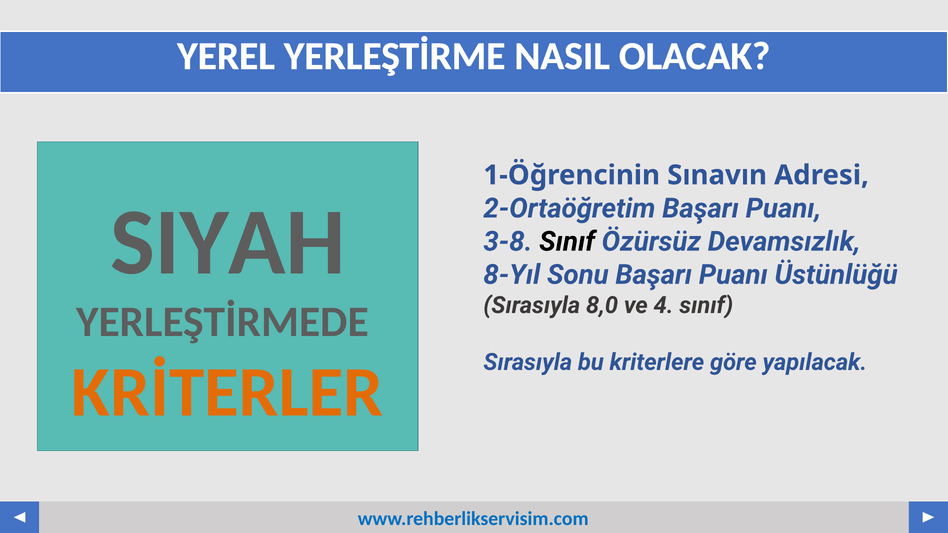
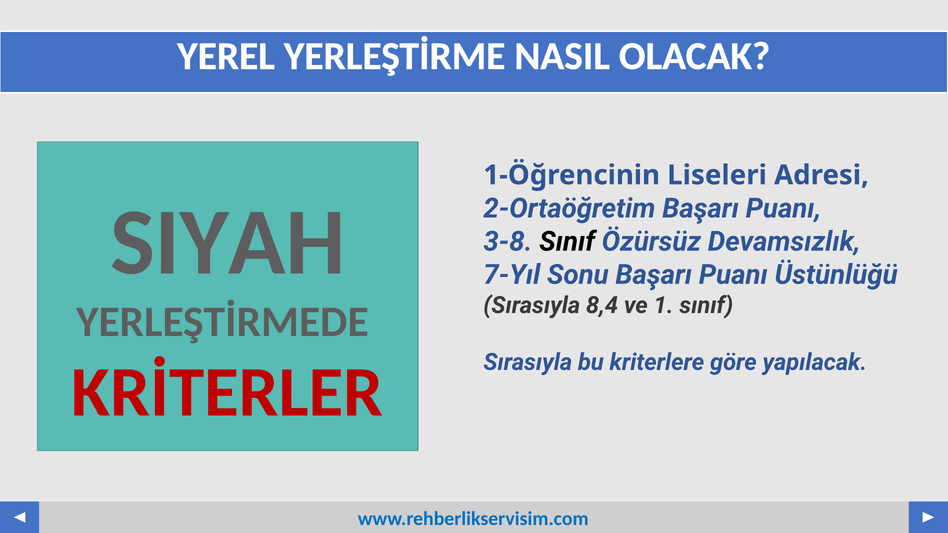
Sınavın: Sınavın -> Liseleri (717, 175)
8-Yıl: 8-Yıl -> 7-Yıl (512, 275)
8,0: 8,0 -> 8,4 (602, 305)
4: 4 -> 1 (663, 305)
KRİTERLER colour: orange -> red (227, 393)
